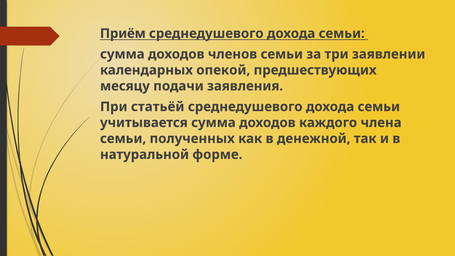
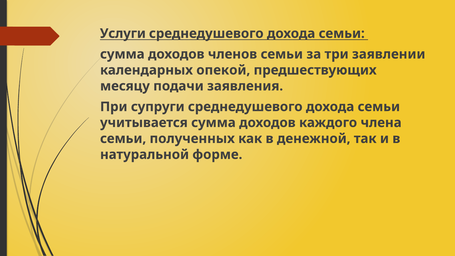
Приём: Приём -> Услуги (123, 33)
статьёй: статьёй -> супруги (158, 107)
